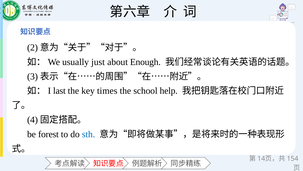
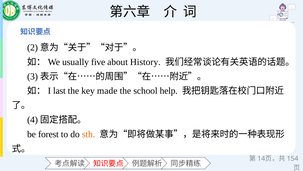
just: just -> five (98, 62)
Enough: Enough -> History (145, 62)
times: times -> made (107, 91)
sth colour: blue -> orange (89, 134)
